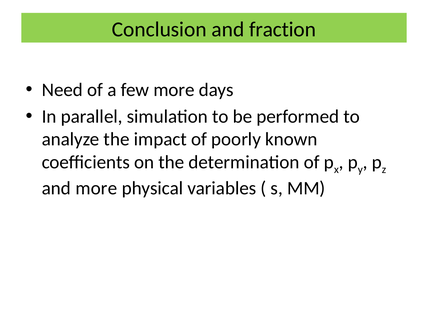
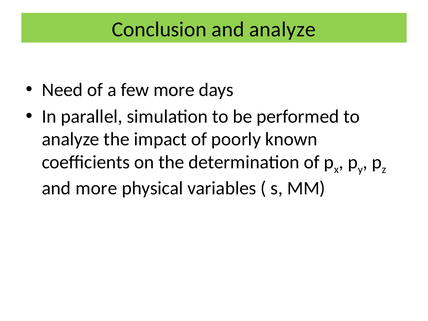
and fraction: fraction -> analyze (282, 29)
